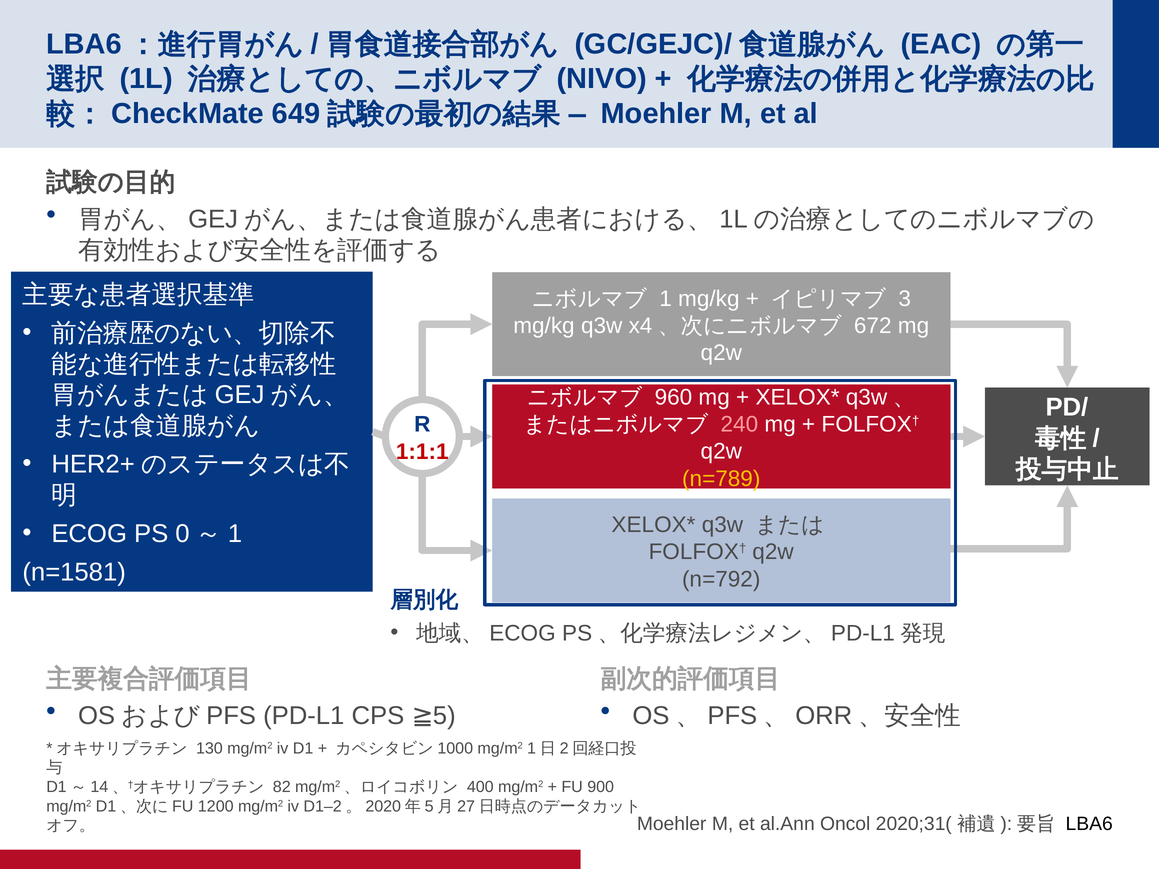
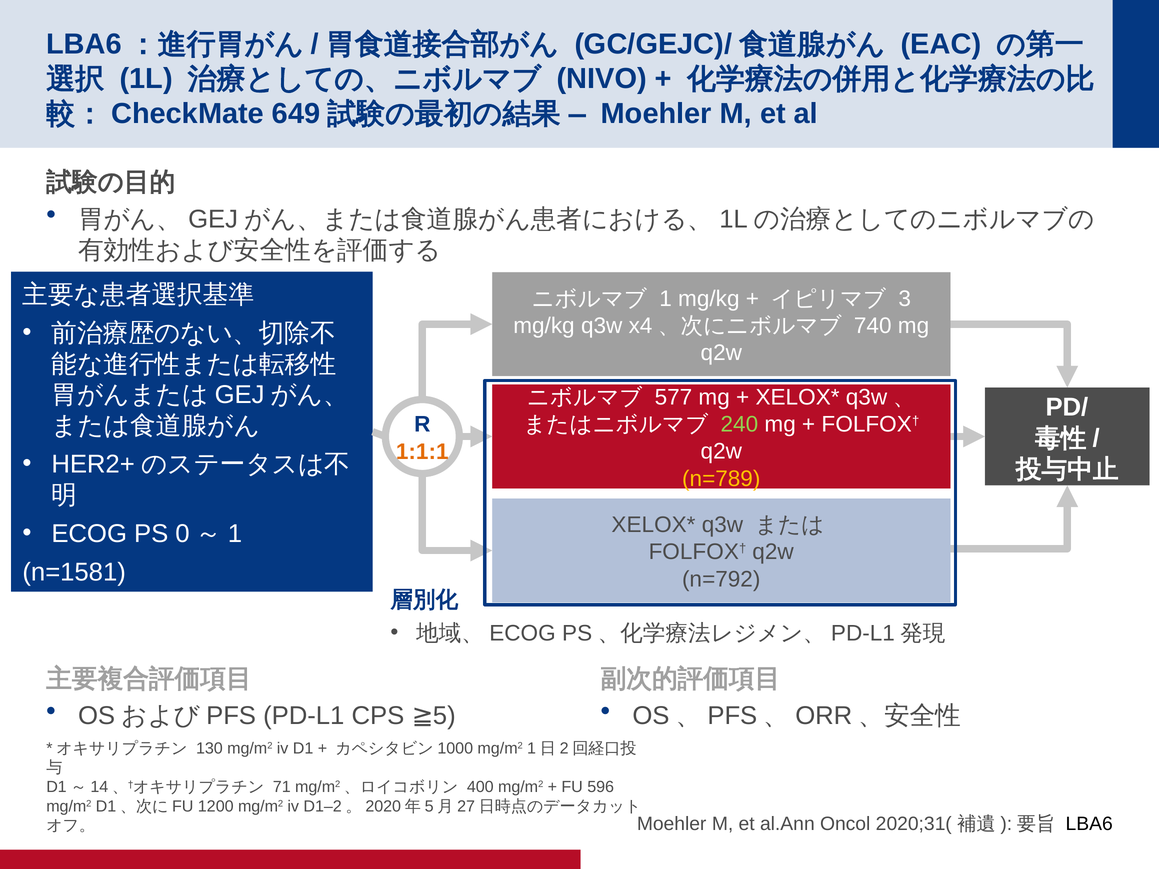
672: 672 -> 740 (873, 326)
960: 960 -> 577 (673, 398)
240 colour: pink -> light green (739, 425)
1:1:1 colour: red -> orange (422, 452)
82: 82 -> 71 (282, 787)
900: 900 -> 596 (601, 787)
